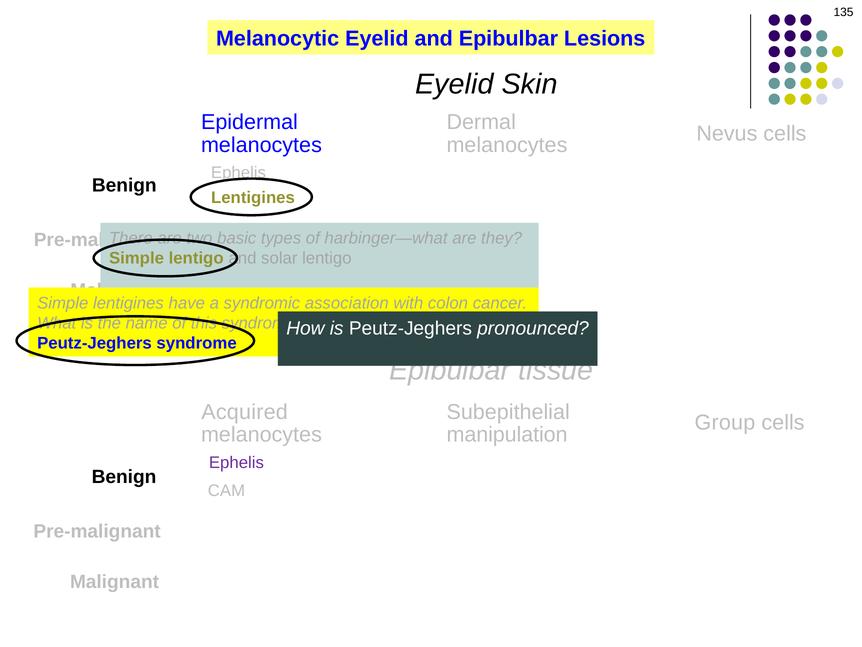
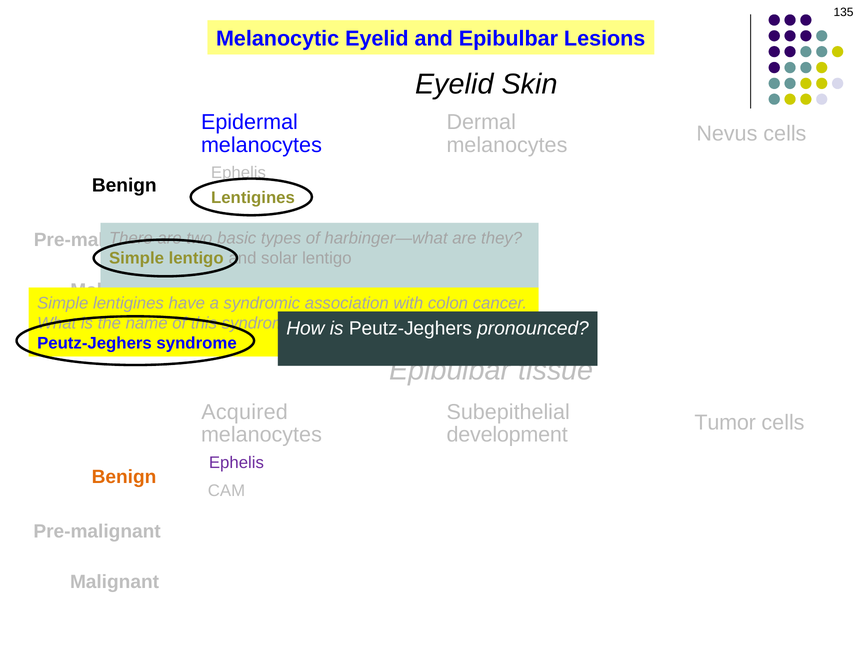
Group: Group -> Tumor (725, 422)
manipulation: manipulation -> development (507, 434)
Benign colour: black -> orange (124, 477)
